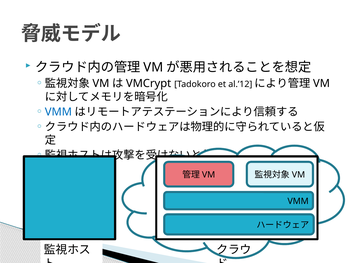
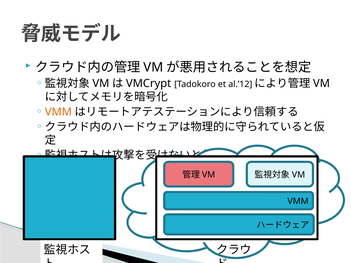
VMM colour: blue -> orange (58, 112)
